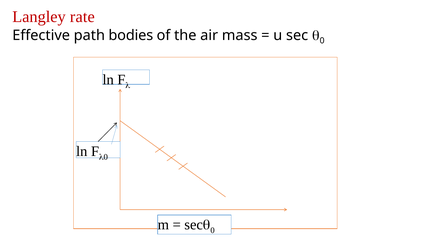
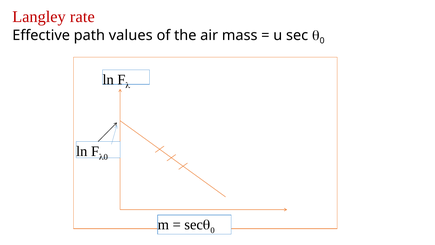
bodies: bodies -> values (131, 35)
